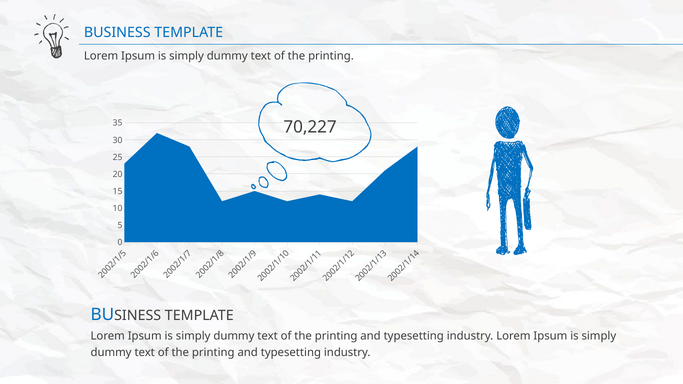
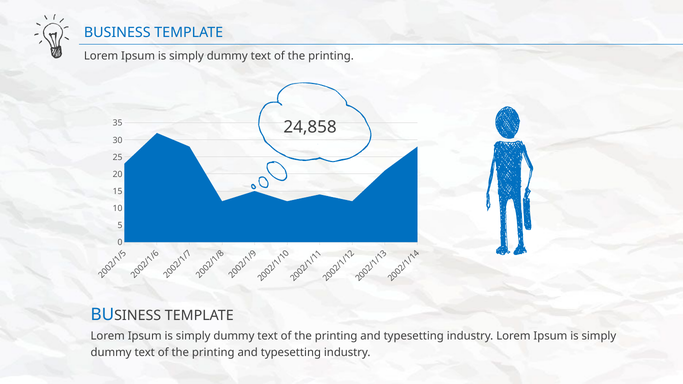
70,227: 70,227 -> 24,858 (310, 127)
